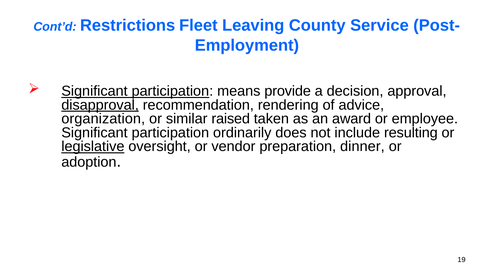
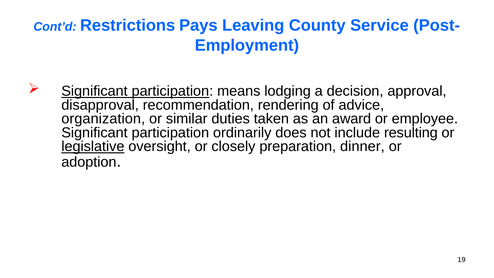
Fleet: Fleet -> Pays (198, 26)
provide: provide -> lodging (288, 91)
disapproval underline: present -> none (100, 105)
raised: raised -> duties (231, 119)
vendor: vendor -> closely (233, 146)
